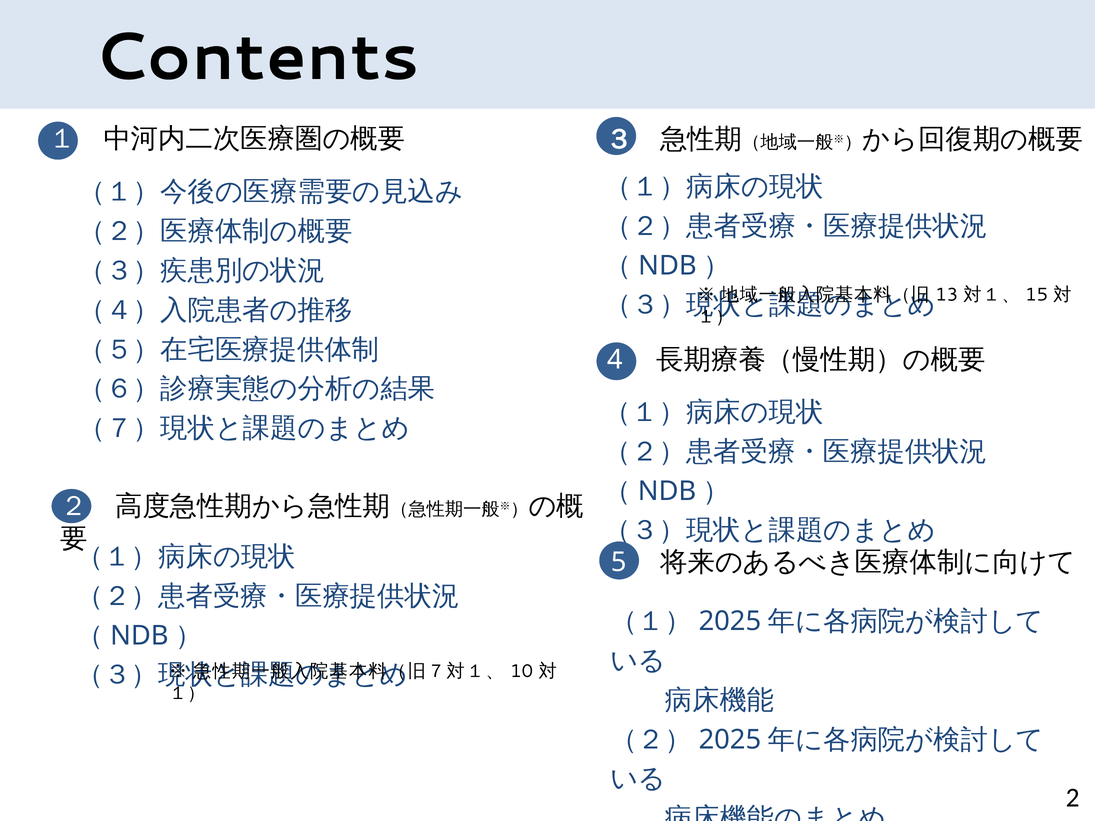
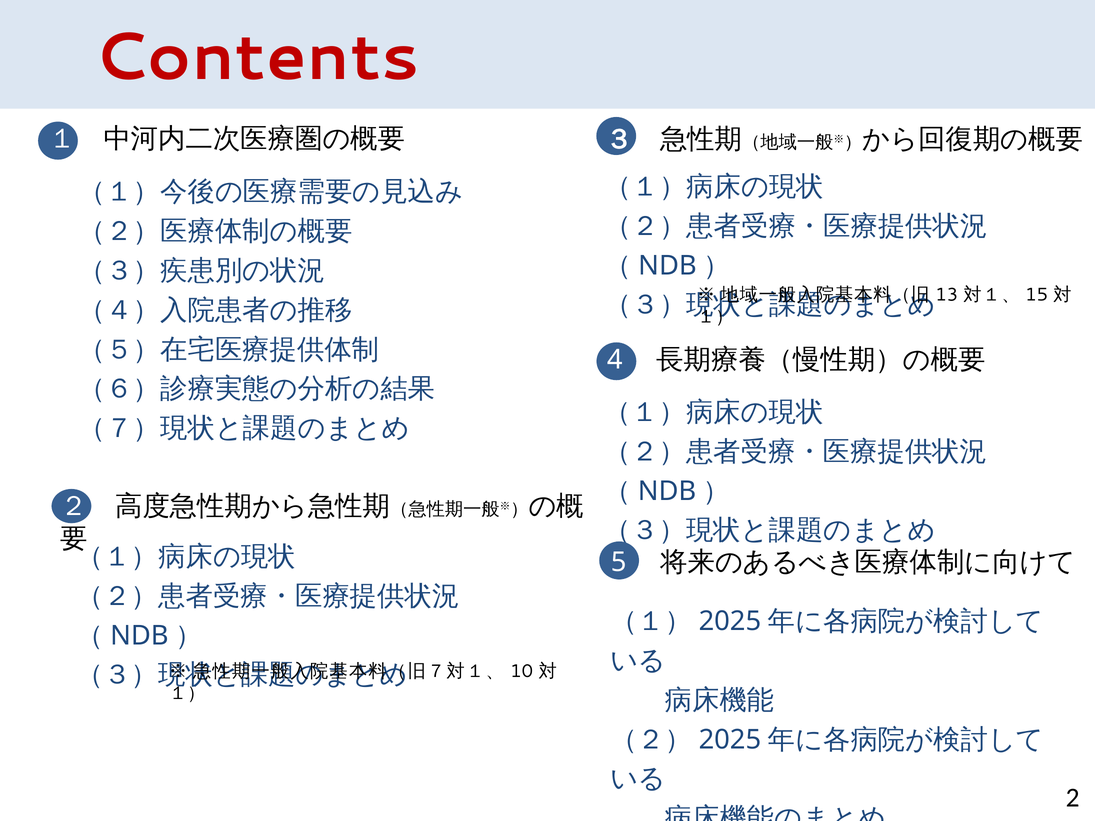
Contents colour: black -> red (257, 57)
